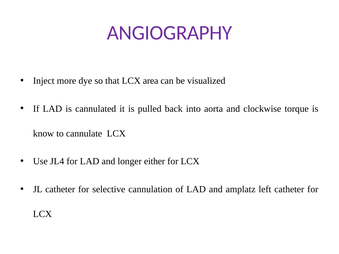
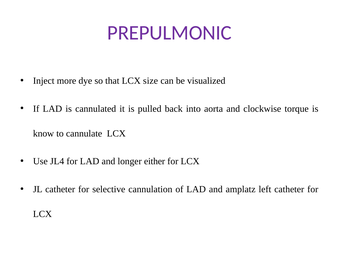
ANGIOGRAPHY: ANGIOGRAPHY -> PREPULMONIC (169, 33)
area: area -> size (151, 81)
